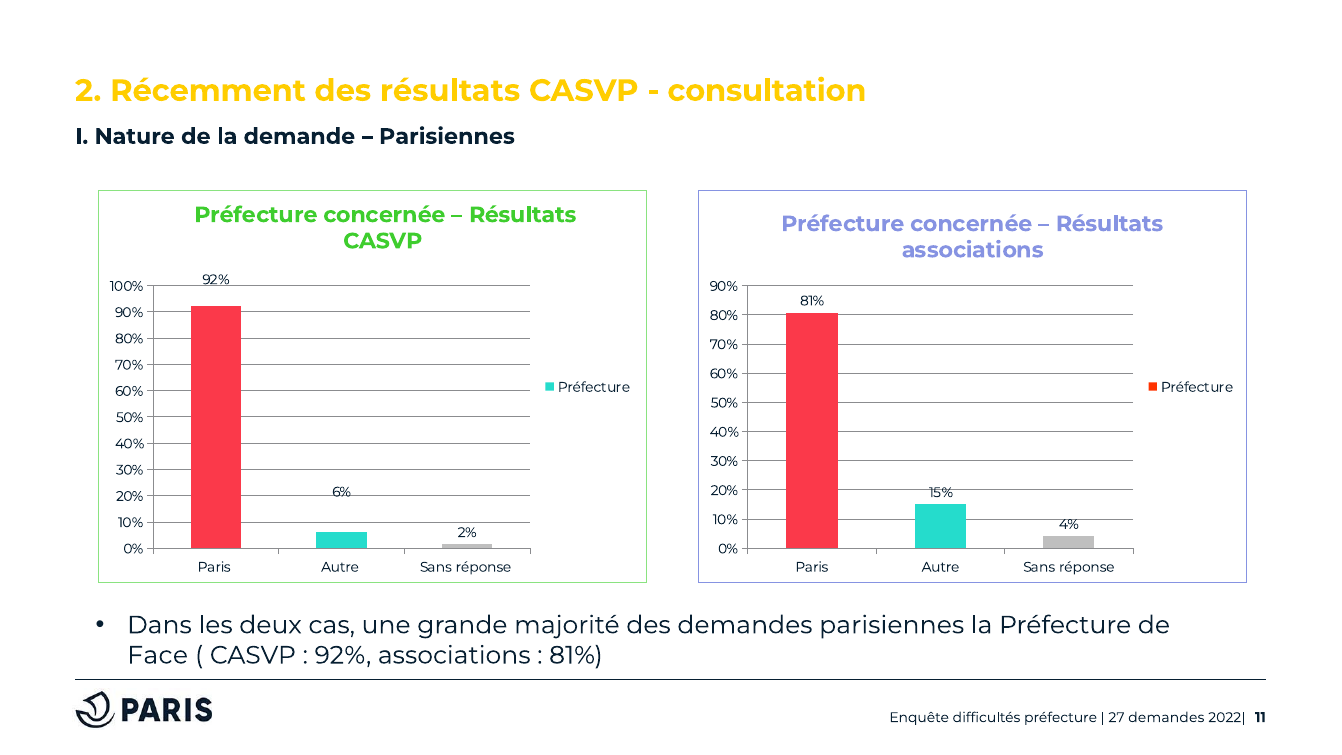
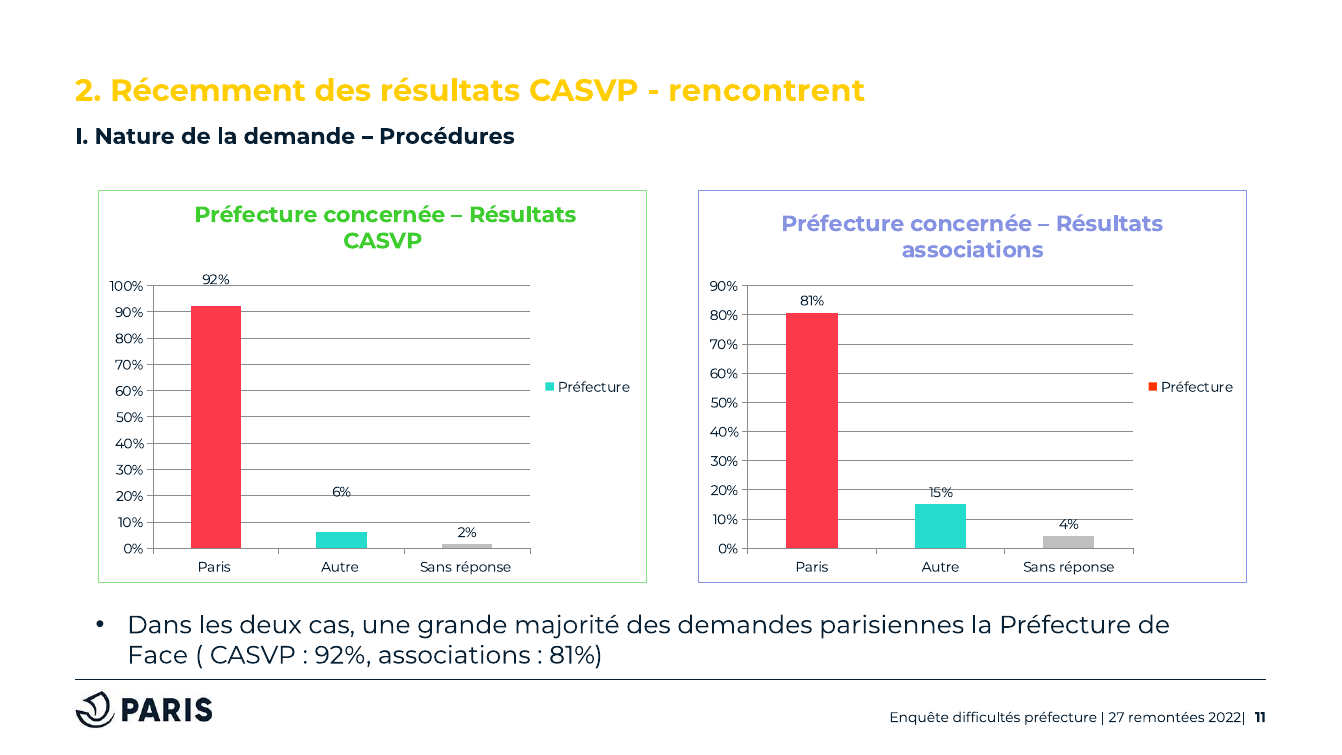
consultation: consultation -> rencontrent (767, 91)
Parisiennes: Parisiennes -> Procédures (447, 136)
27 demandes: demandes -> remontées (1166, 717)
